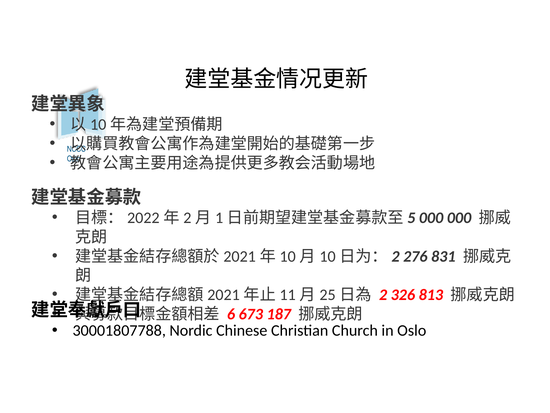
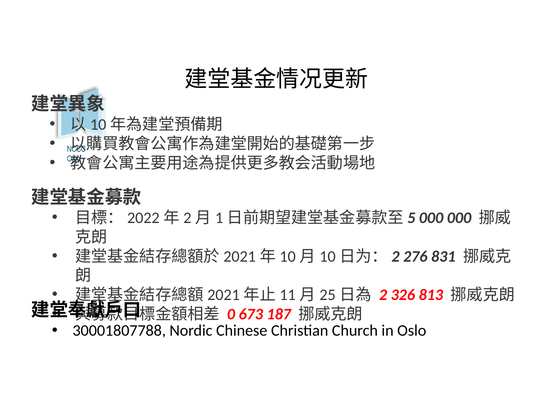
6: 6 -> 0 (231, 314)
